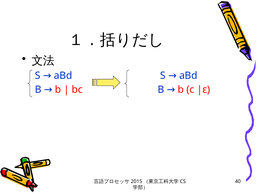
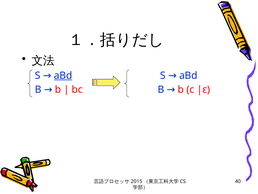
aBd underline: none -> present (63, 75)
